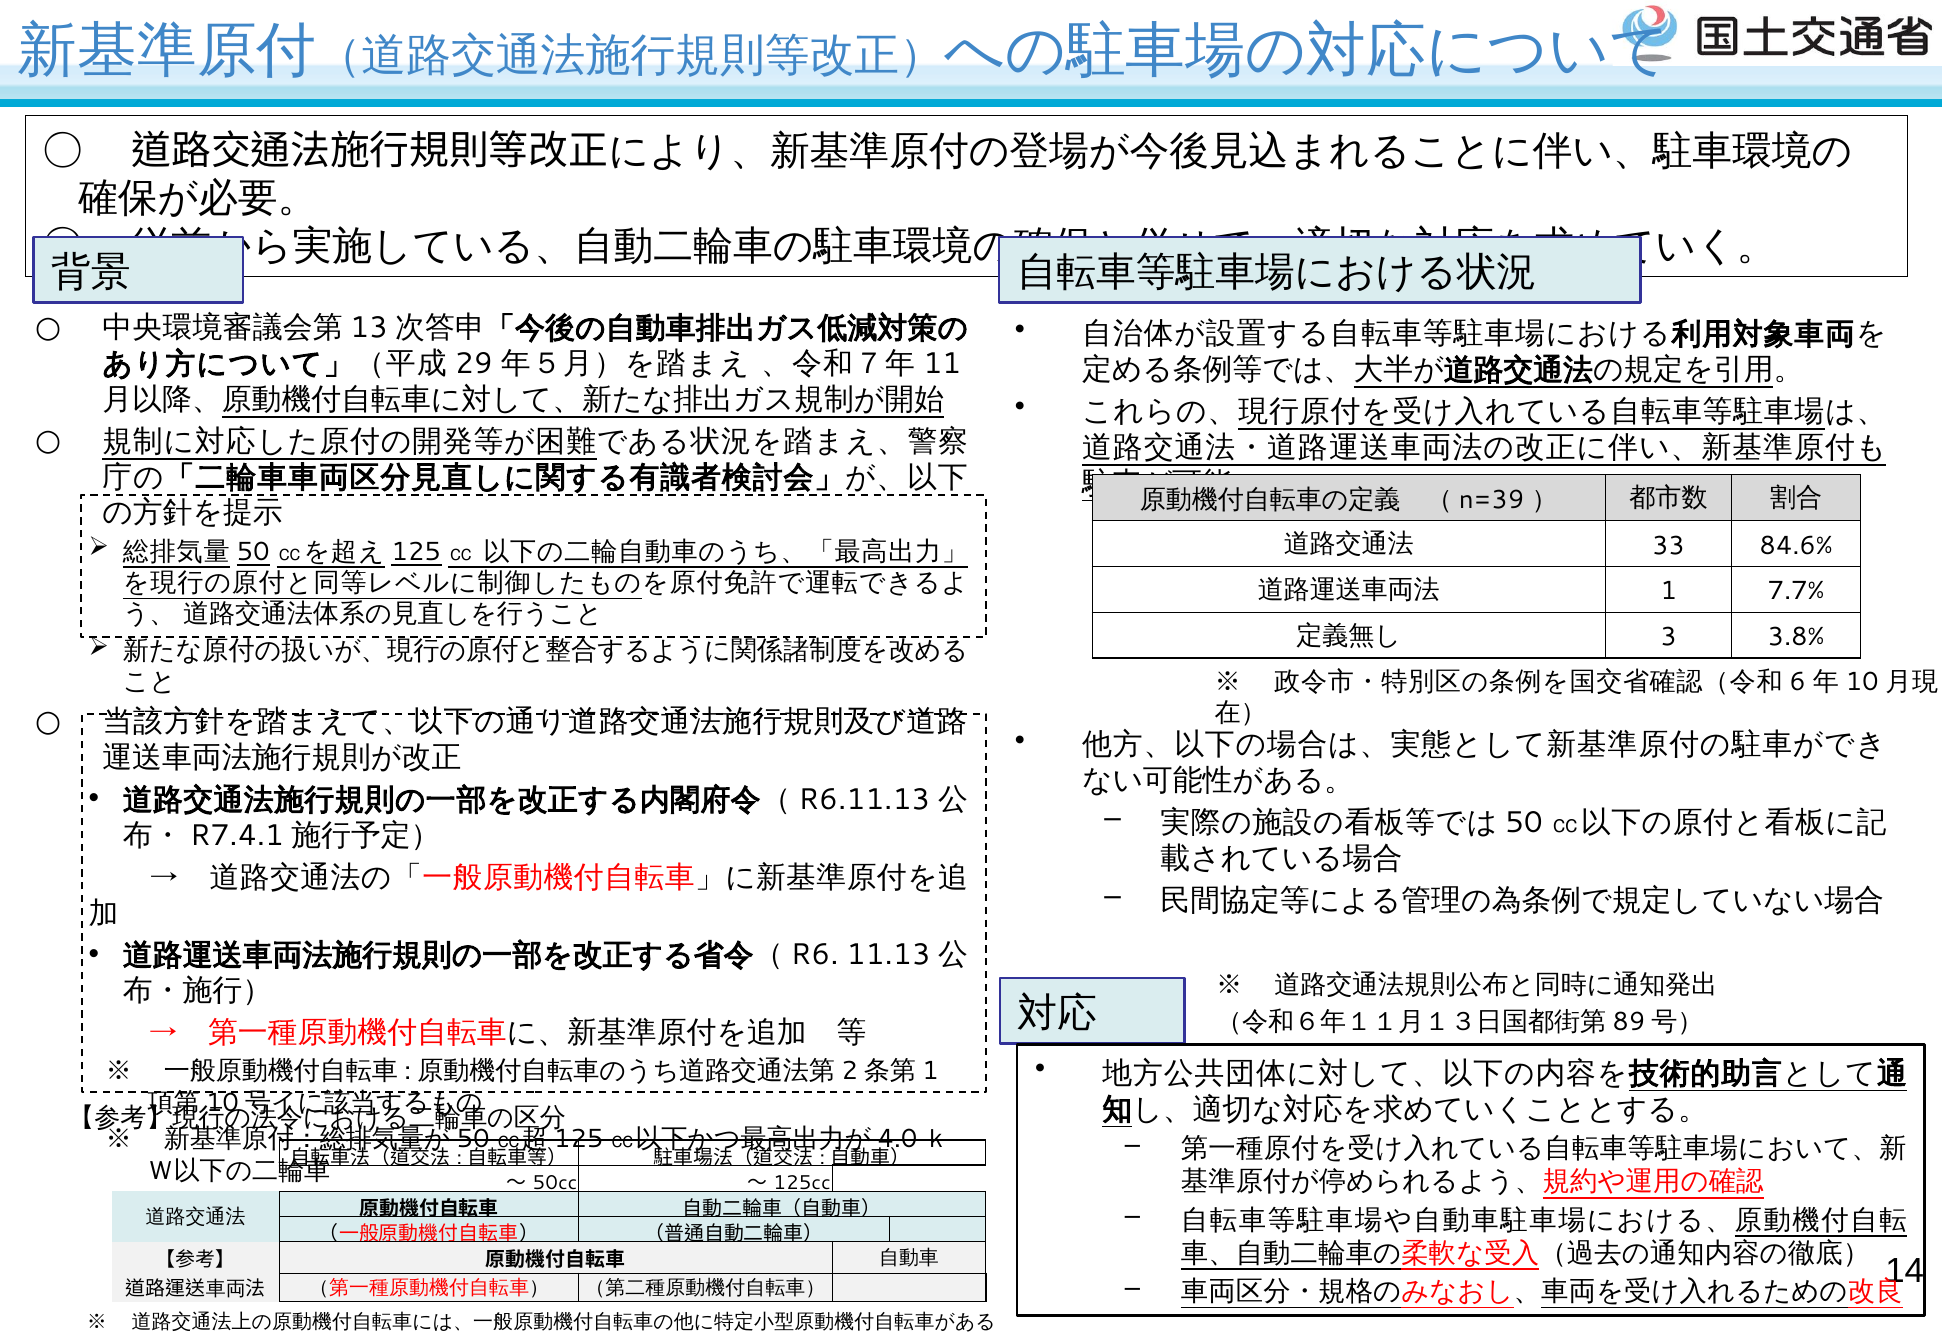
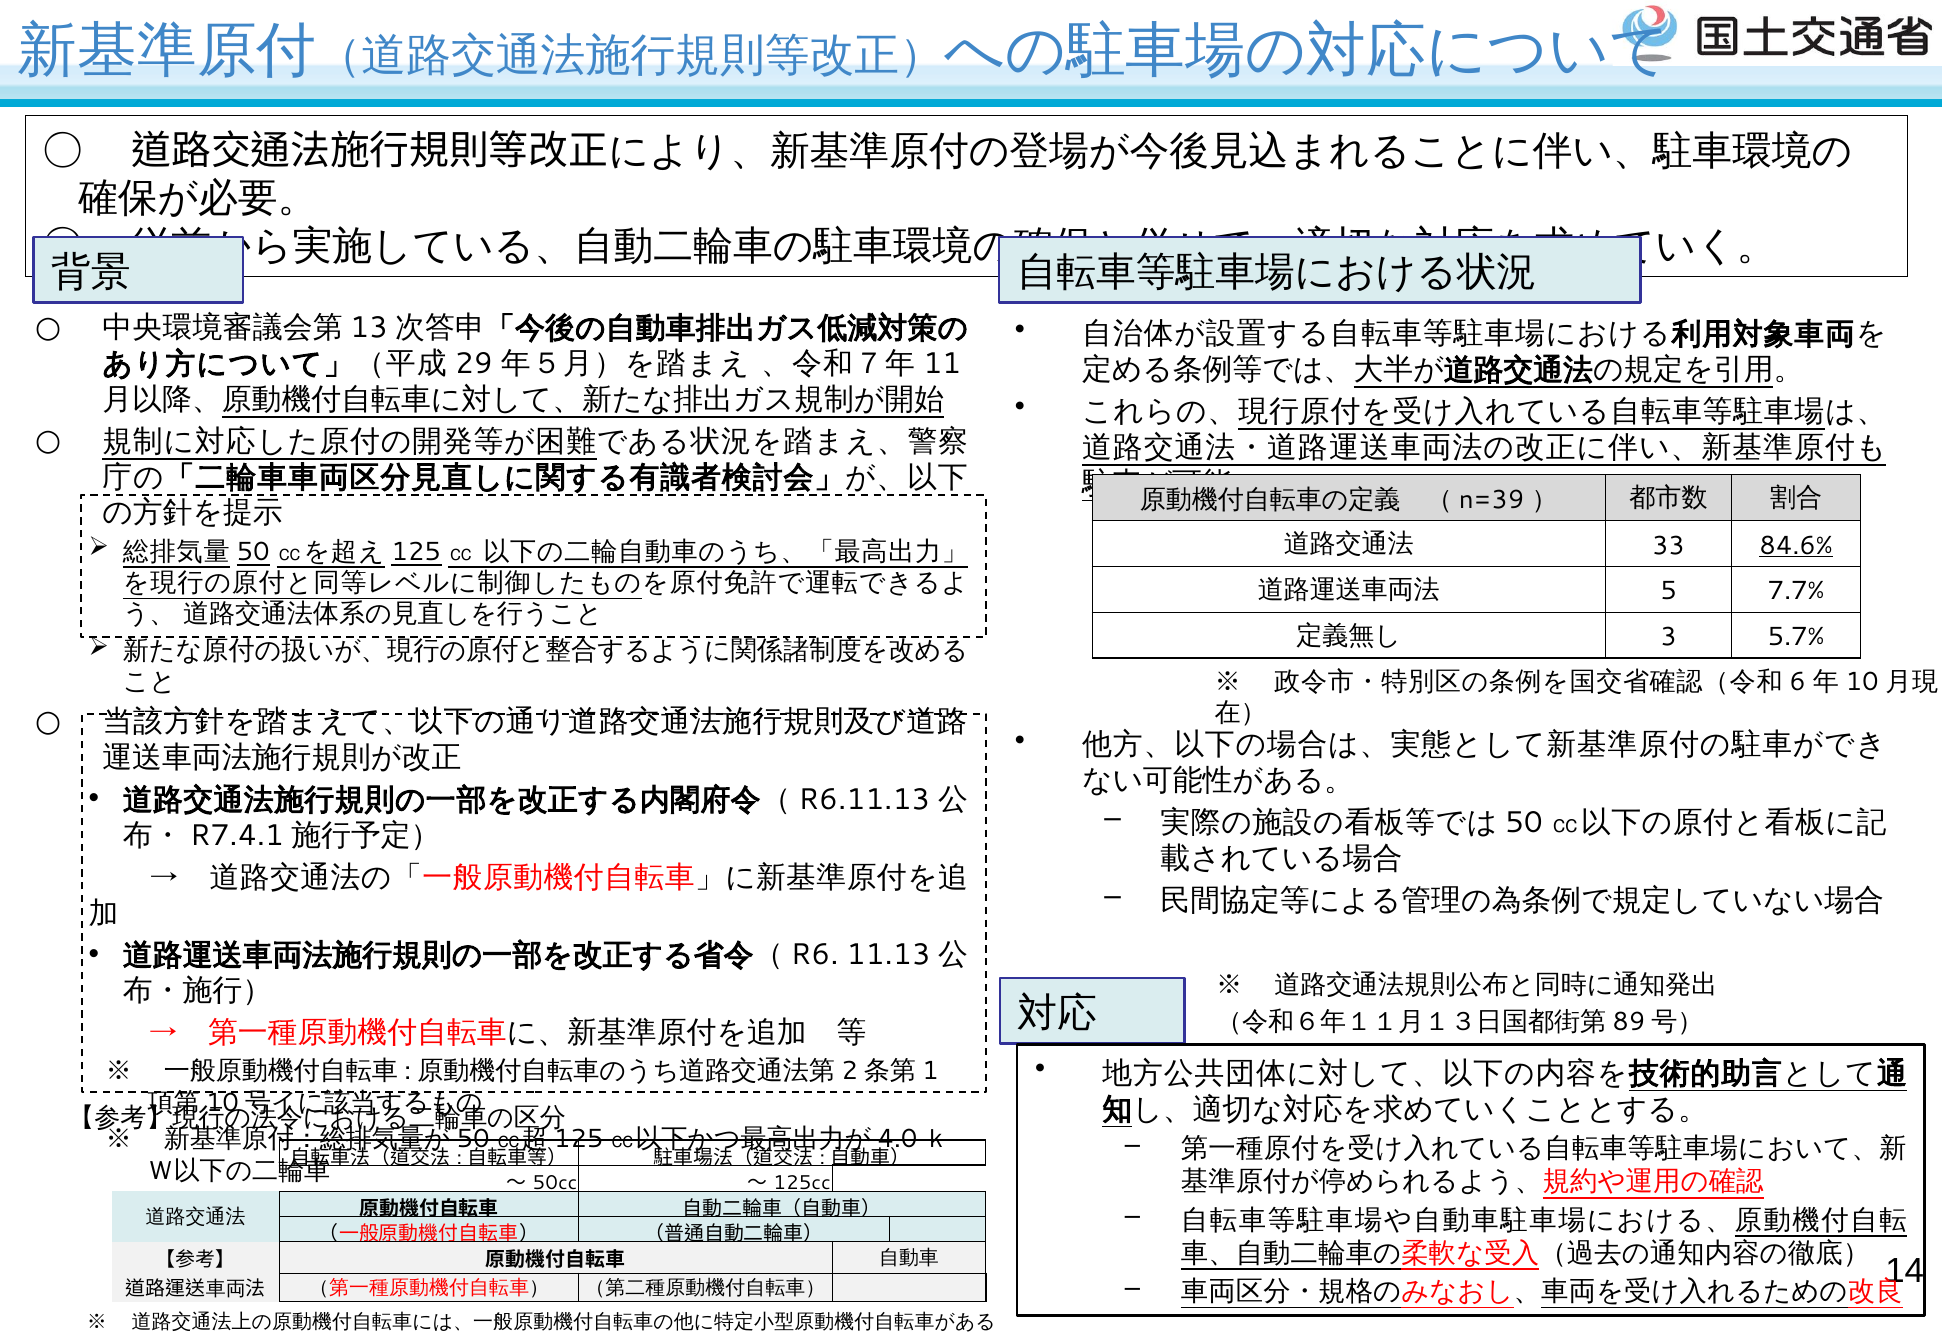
84.6% underline: none -> present (1796, 546)
1: 1 -> 5 (1669, 591)
3.8%: 3.8% -> 5.7% (1796, 637)
